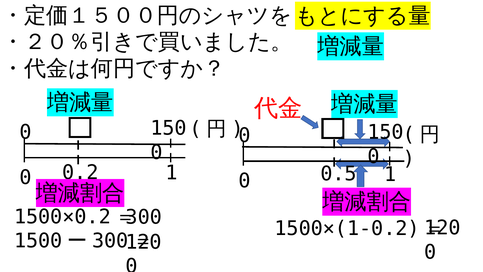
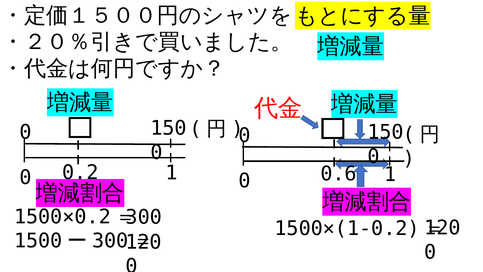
0.5: 0.5 -> 0.6 (339, 174)
